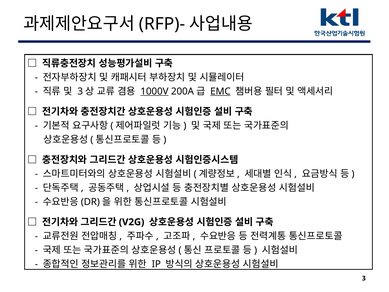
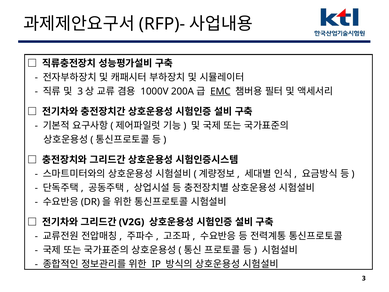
1000V underline: present -> none (154, 91)
